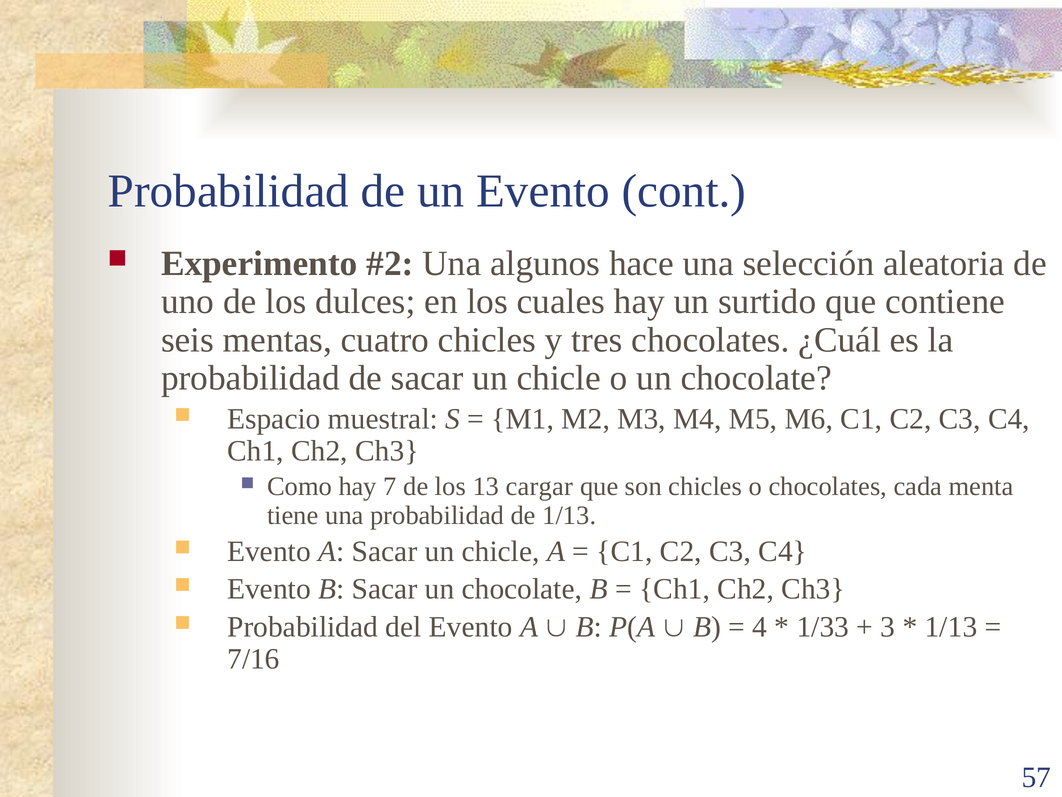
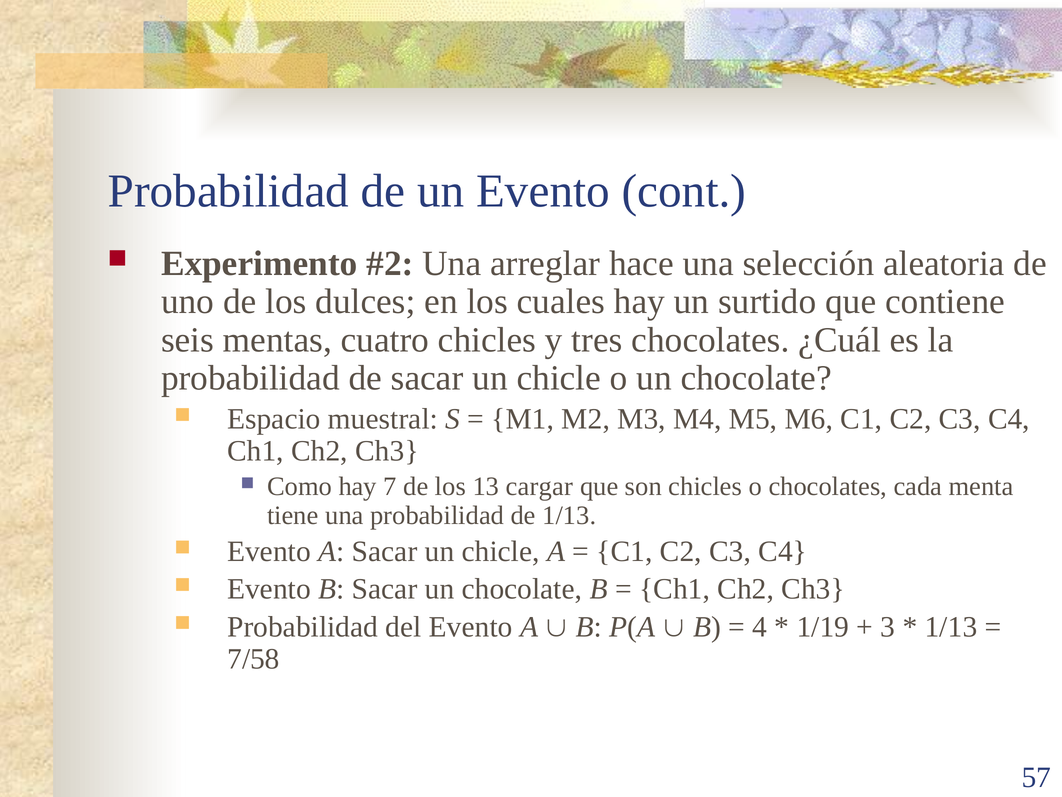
algunos: algunos -> arreglar (545, 263)
1/33: 1/33 -> 1/19 (823, 627)
7/16: 7/16 -> 7/58 (253, 658)
